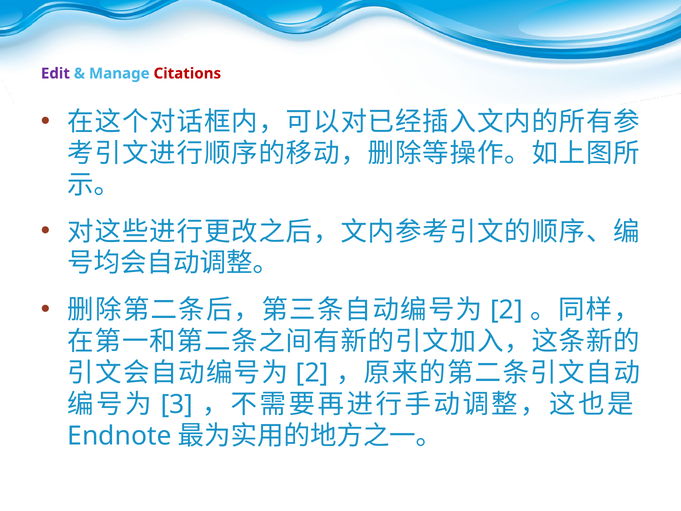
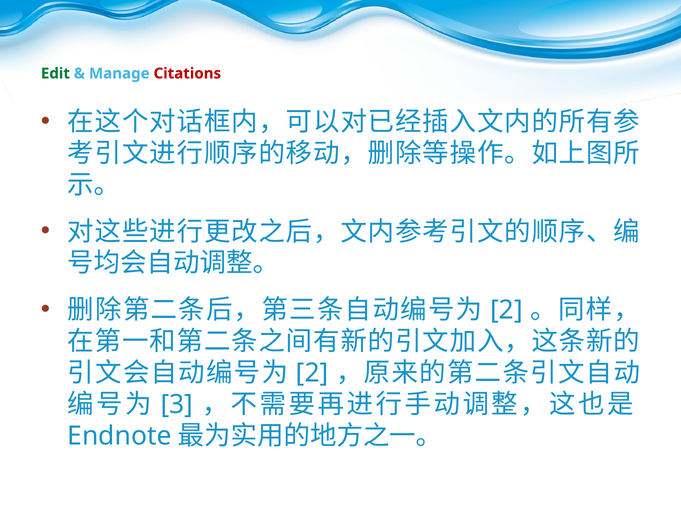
Edit colour: purple -> green (55, 73)
